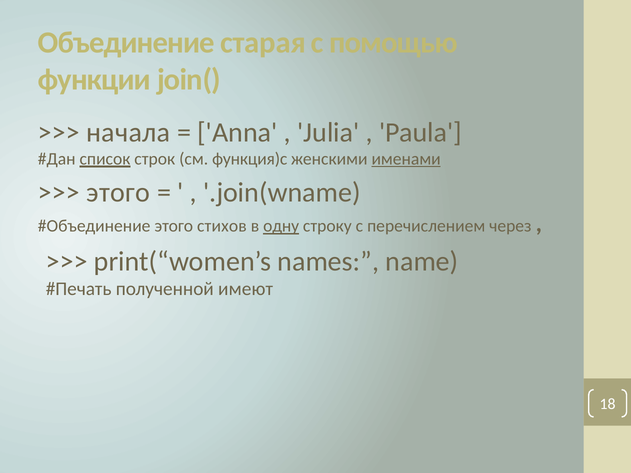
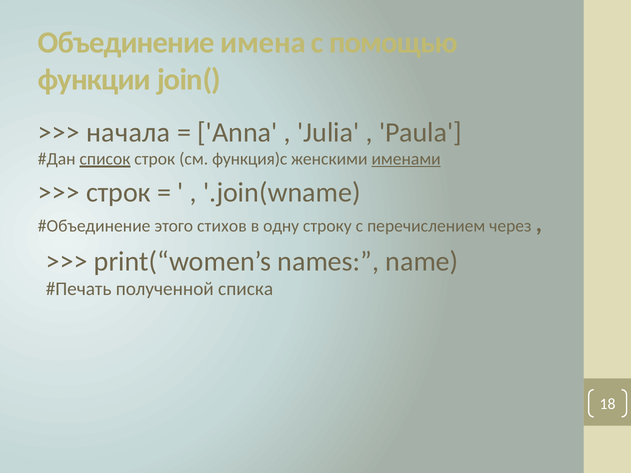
старая: старая -> имена (263, 43)
этого: этого -> строк (118, 193)
одну underline: present -> none (281, 226)
имеют: имеют -> списка (246, 289)
